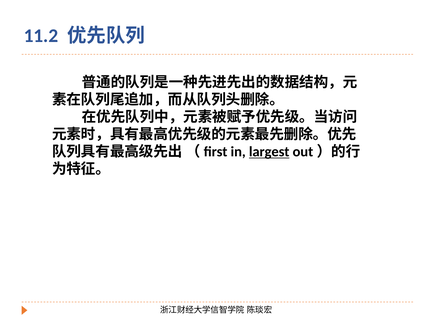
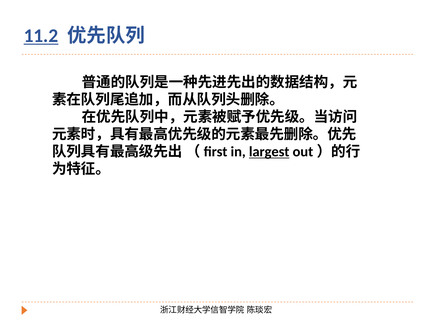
11.2 underline: none -> present (41, 36)
